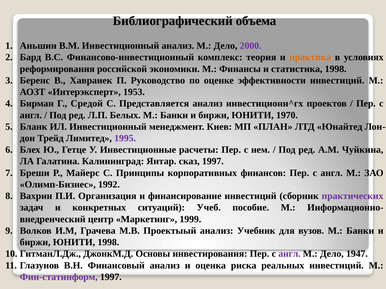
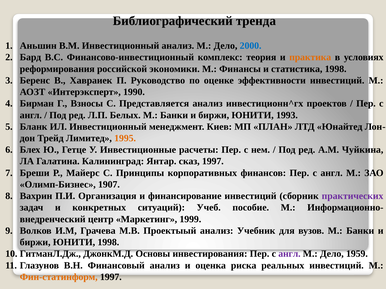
объема: объема -> тренда (256, 21)
2000 colour: purple -> blue (251, 46)
1953: 1953 -> 1990 (134, 92)
Средой: Средой -> Взносы (87, 104)
1970: 1970 -> 1993 (287, 115)
1995 colour: purple -> orange (125, 138)
1992: 1992 -> 1907 (109, 185)
1947: 1947 -> 1959 (357, 254)
Фин-статинформ colour: purple -> orange (59, 277)
